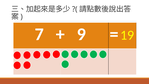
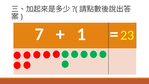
9: 9 -> 1 (81, 34)
19: 19 -> 23 (127, 35)
